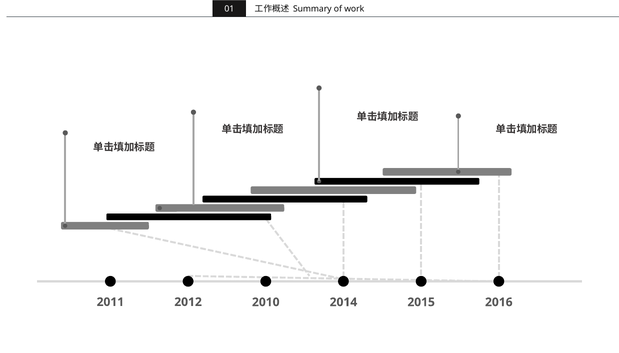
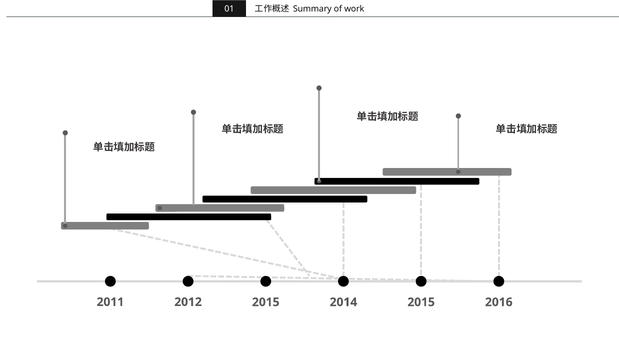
2012 2010: 2010 -> 2015 (266, 302)
